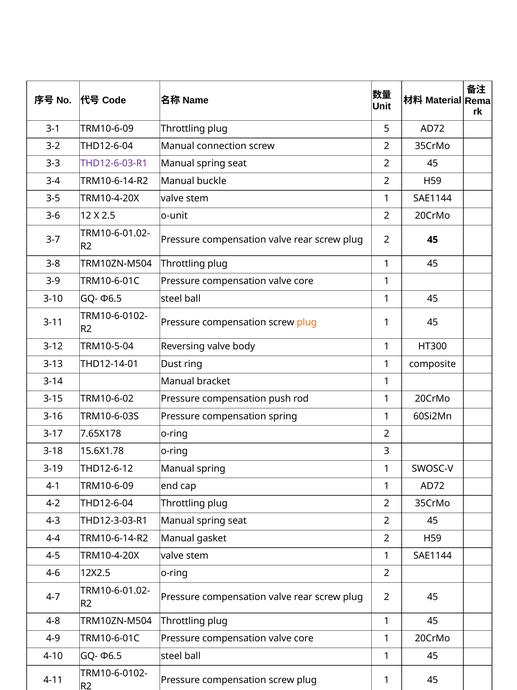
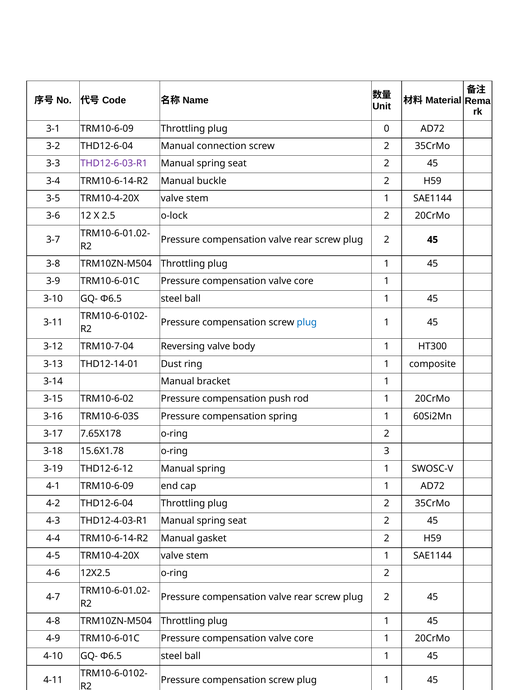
5: 5 -> 0 (387, 128)
o-unit: o-unit -> o-lock (174, 216)
plug colour: orange -> blue (307, 322)
TRM10-5-04: TRM10-5-04 -> TRM10-7-04 (107, 346)
THD12-3-03-R1: THD12-3-03-R1 -> THD12-4-03-R1 (114, 520)
